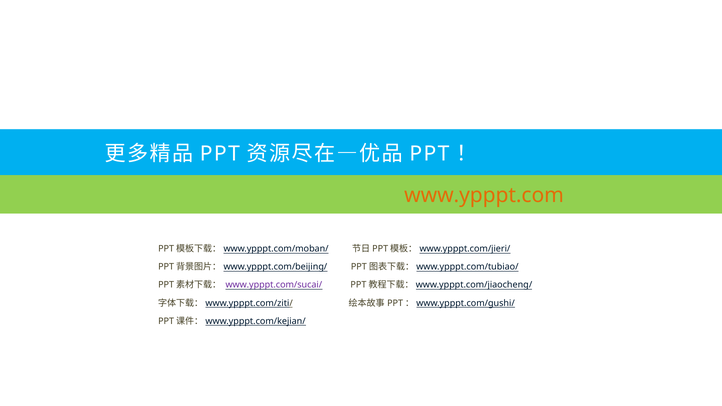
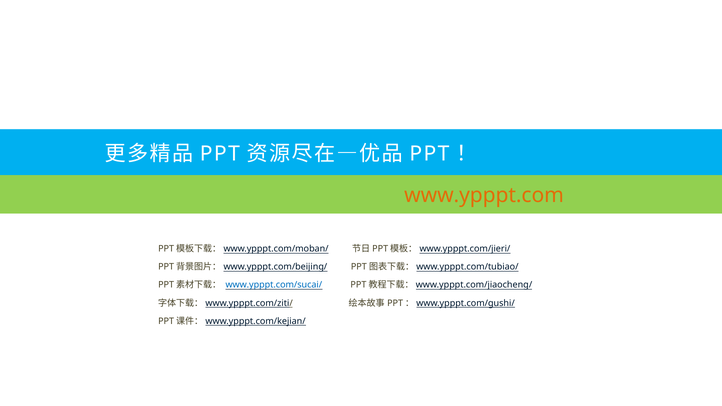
www.ypppt.com/sucai/ colour: purple -> blue (274, 285)
